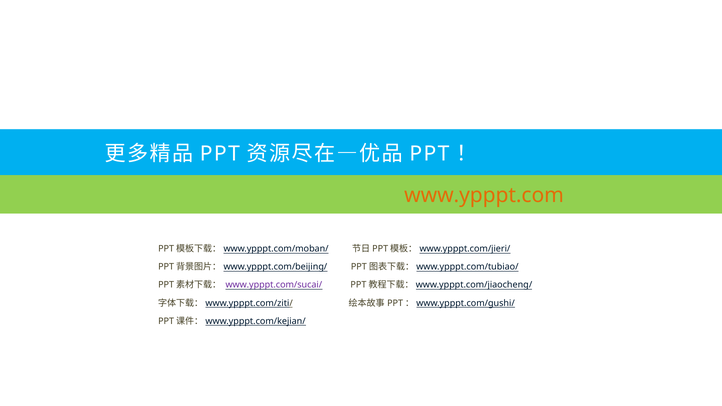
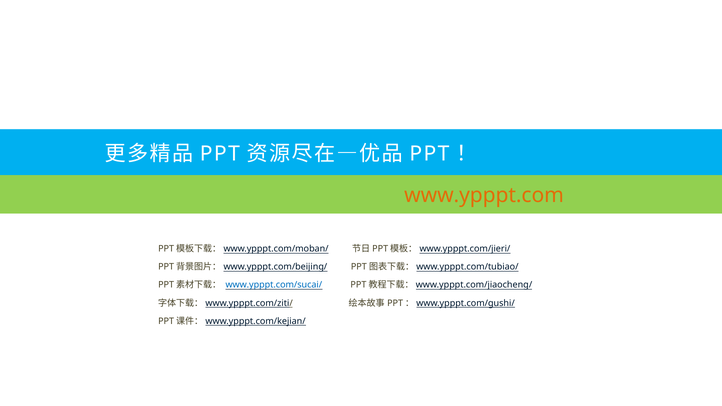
www.ypppt.com/sucai/ colour: purple -> blue (274, 285)
